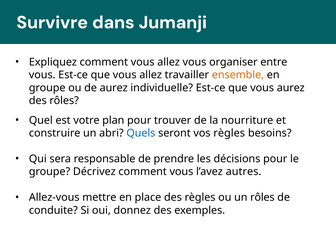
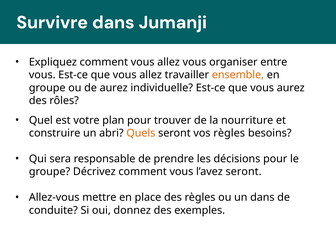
Quels colour: blue -> orange (141, 133)
l’avez autres: autres -> seront (244, 172)
un rôles: rôles -> dans (262, 197)
